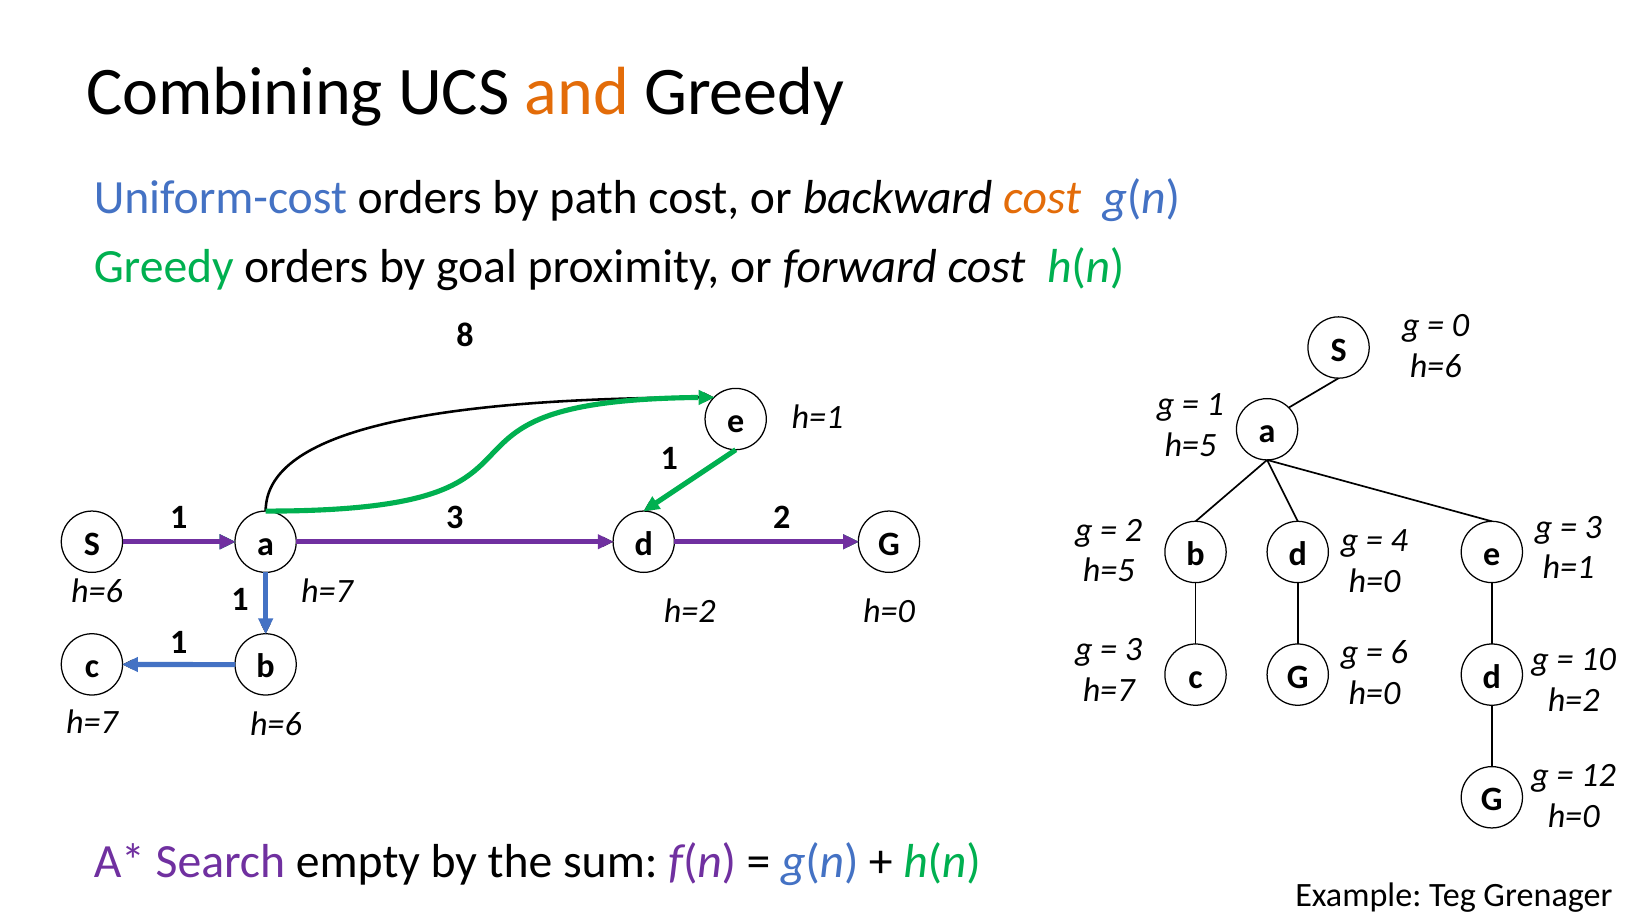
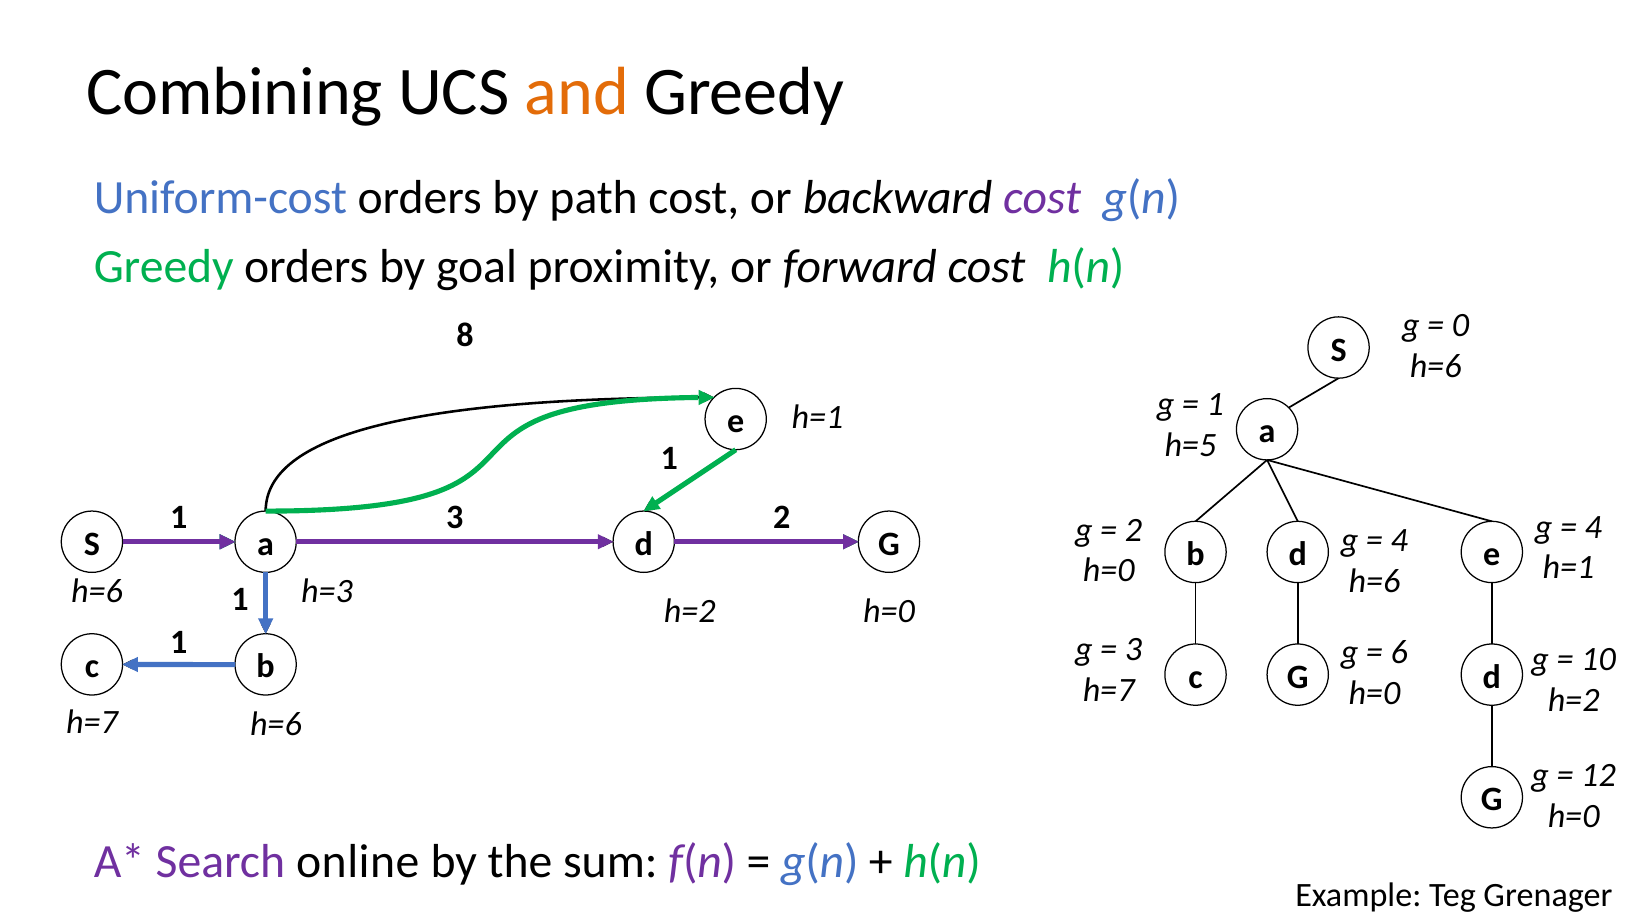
cost colour: orange -> purple (1042, 198)
3: 3 -> 4 (1593, 527)
h=5: h=5 -> h=0 (1109, 571)
h=0: h=0 -> h=6 (1374, 581)
h=7: h=7 -> h=3 (327, 591)
empty: empty -> online (358, 861)
